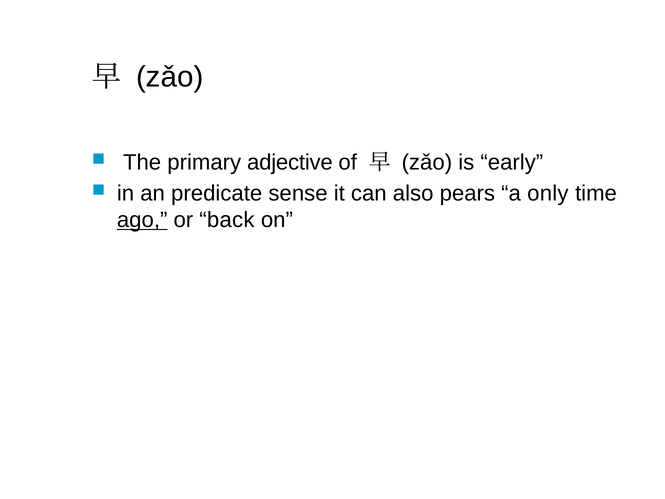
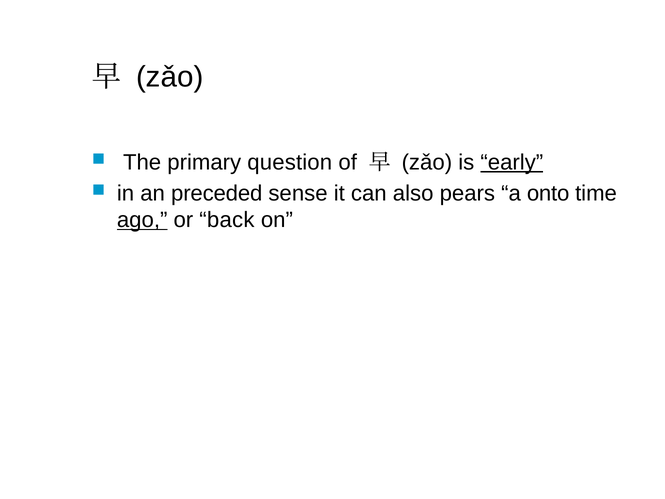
adjective: adjective -> question (290, 162)
early underline: none -> present (512, 162)
predicate: predicate -> preceded (217, 193)
only: only -> onto (548, 193)
